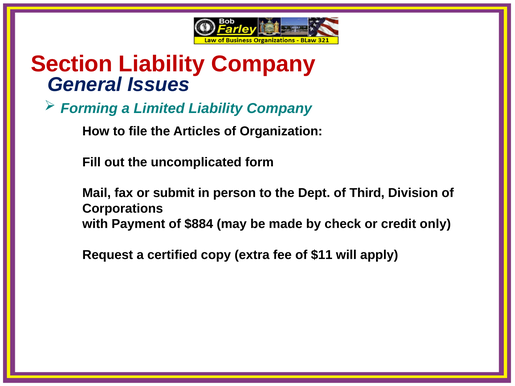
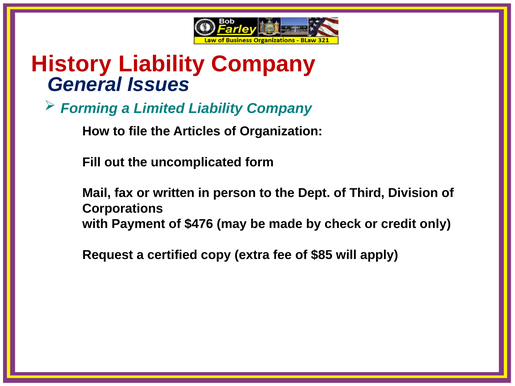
Section: Section -> History (71, 64)
submit: submit -> written (174, 193)
$884: $884 -> $476 (199, 224)
$11: $11 -> $85 (322, 255)
